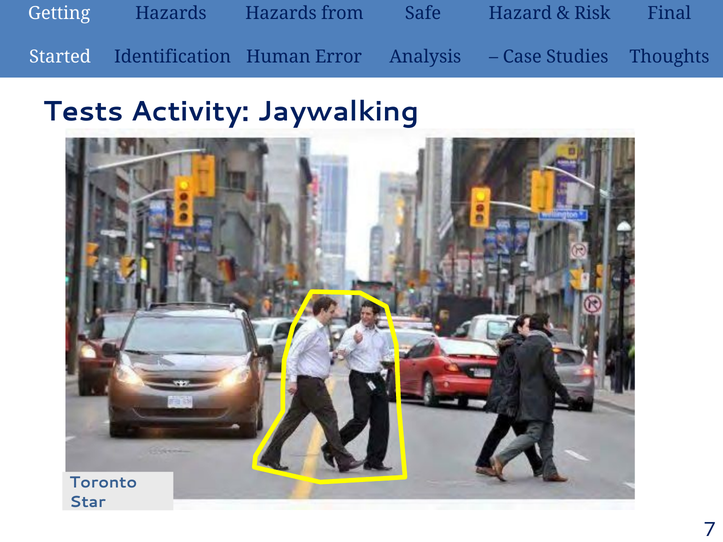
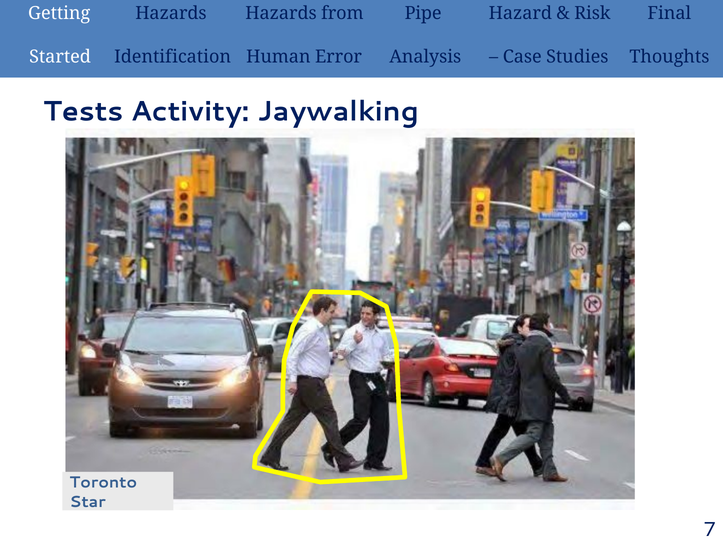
Safe: Safe -> Pipe (423, 13)
